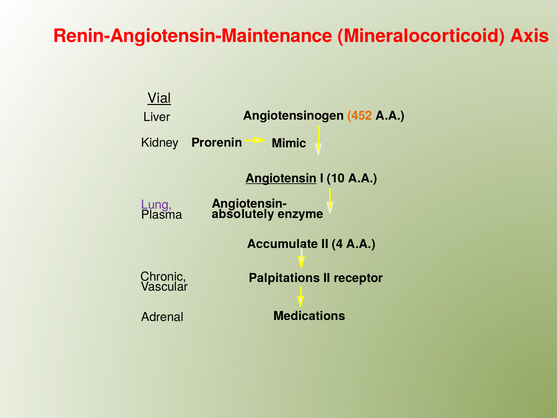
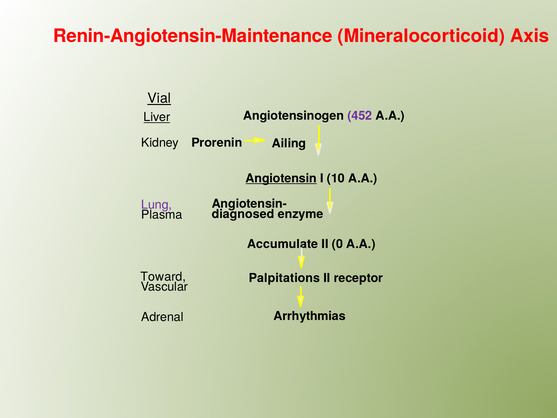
452 colour: orange -> purple (360, 116)
Liver underline: none -> present (157, 117)
Mimic: Mimic -> Ailing (289, 143)
absolutely: absolutely -> diagnosed (243, 214)
4: 4 -> 0 (337, 244)
Chronic: Chronic -> Toward (163, 277)
Medications: Medications -> Arrhythmias (310, 316)
